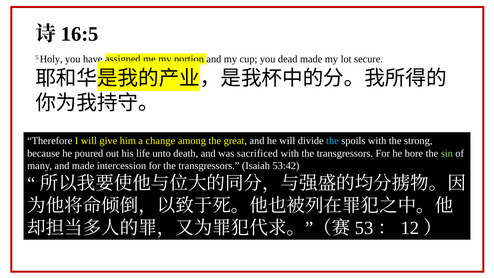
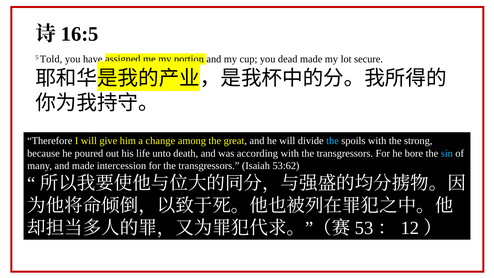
Holy: Holy -> Told (51, 59)
sacrificed: sacrificed -> according (257, 153)
sin colour: light green -> light blue (447, 153)
53:42: 53:42 -> 53:62 (286, 166)
